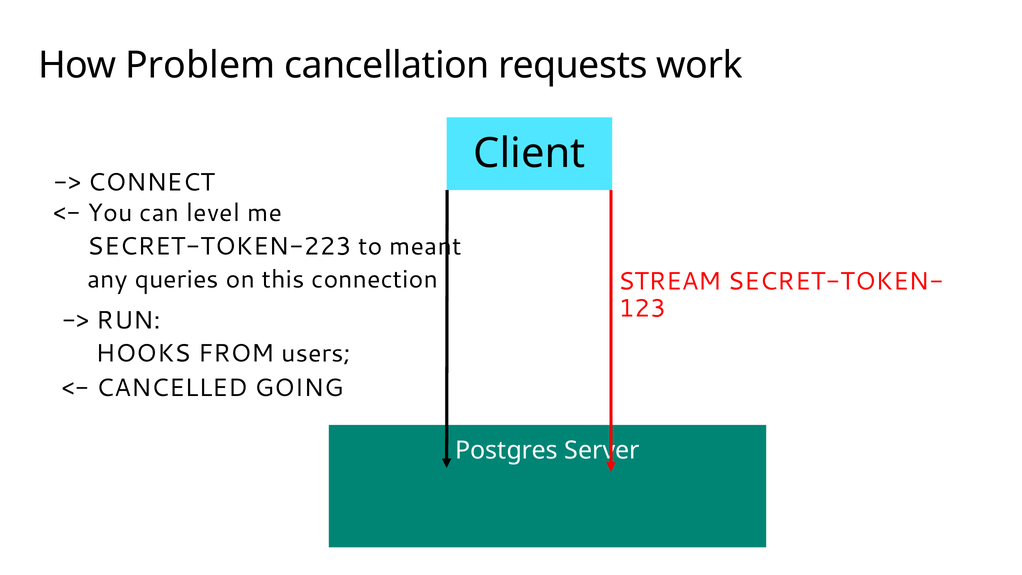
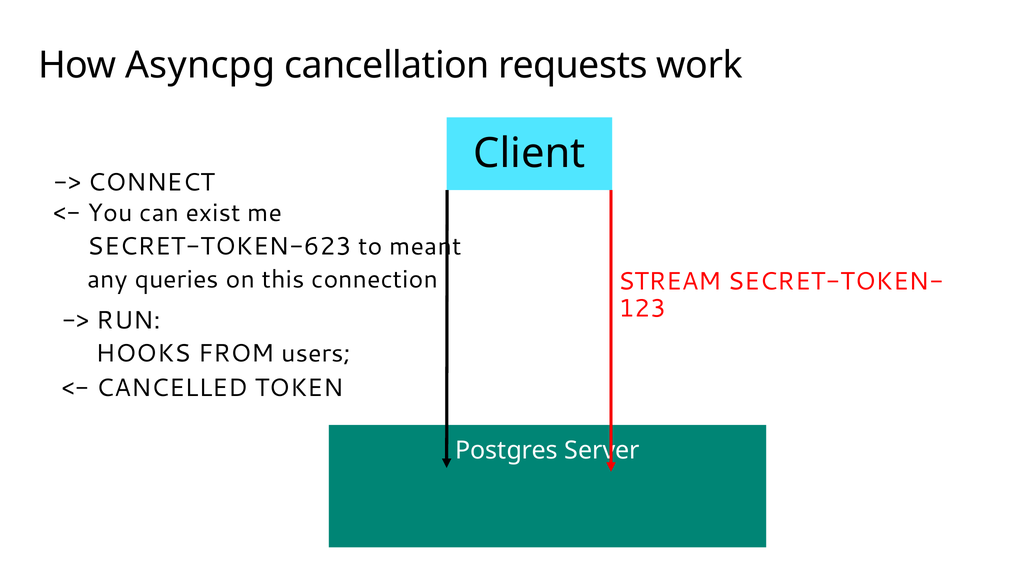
Problem: Problem -> Asyncpg (200, 65)
level: level -> exist (213, 213)
SECRET-TOKEN-223: SECRET-TOKEN-223 -> SECRET-TOKEN-623 (219, 246)
GOING: GOING -> TOKEN (299, 388)
